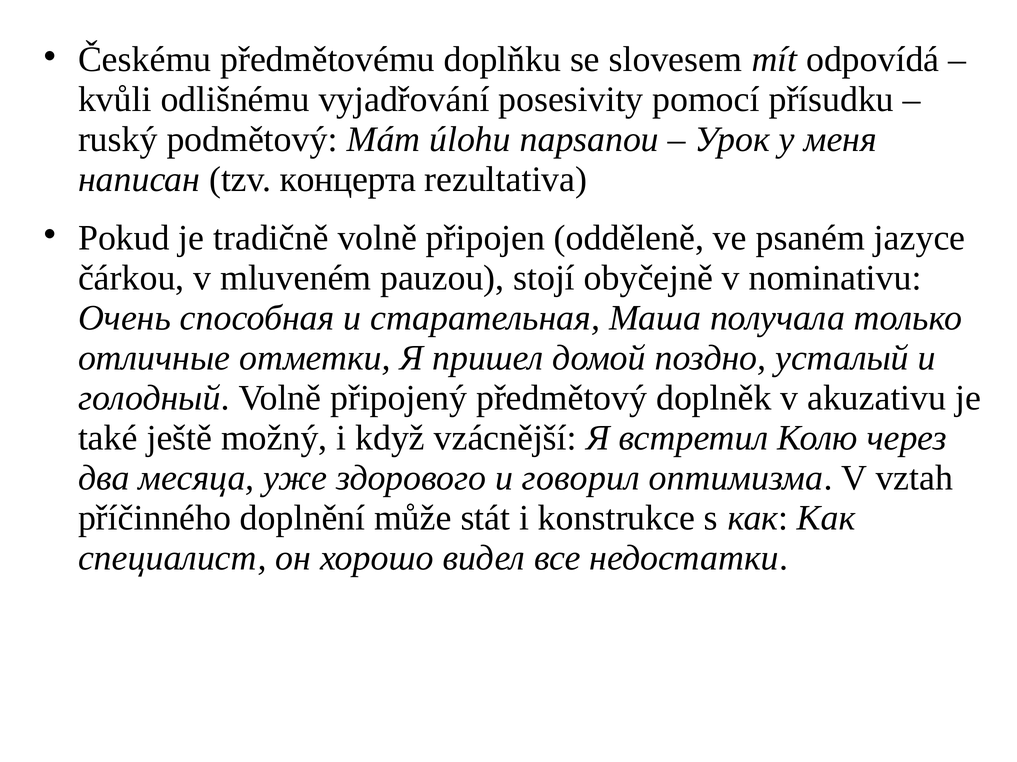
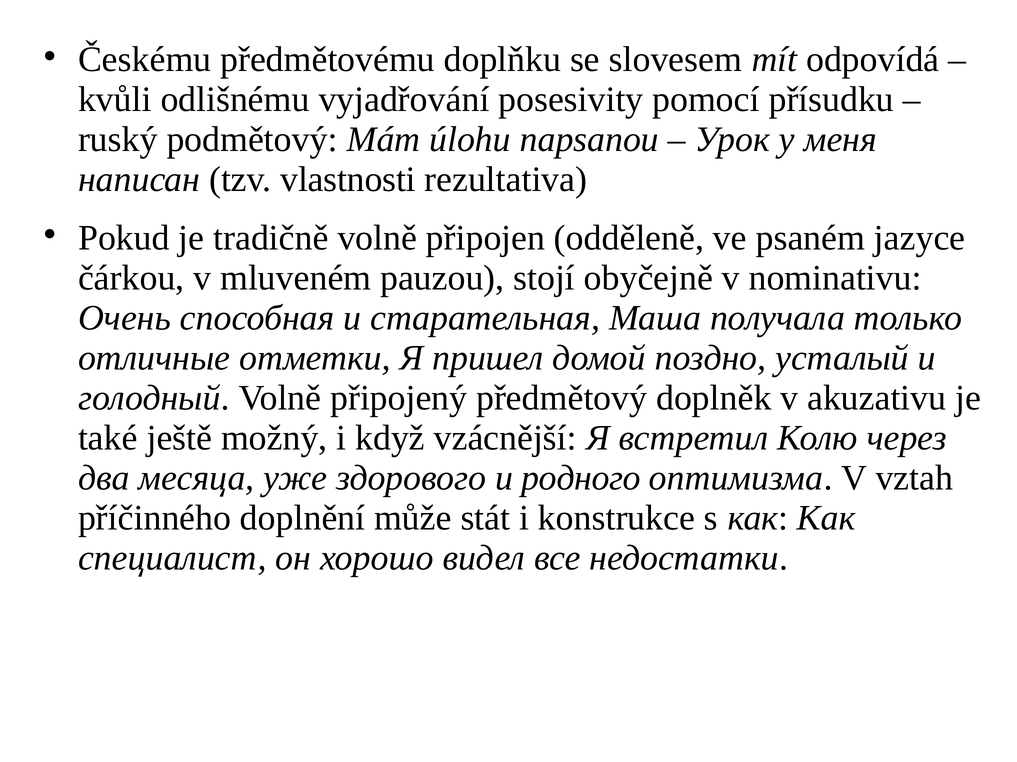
концерта: концерта -> vlastnosti (348, 180)
говорил: говорил -> родного (581, 478)
